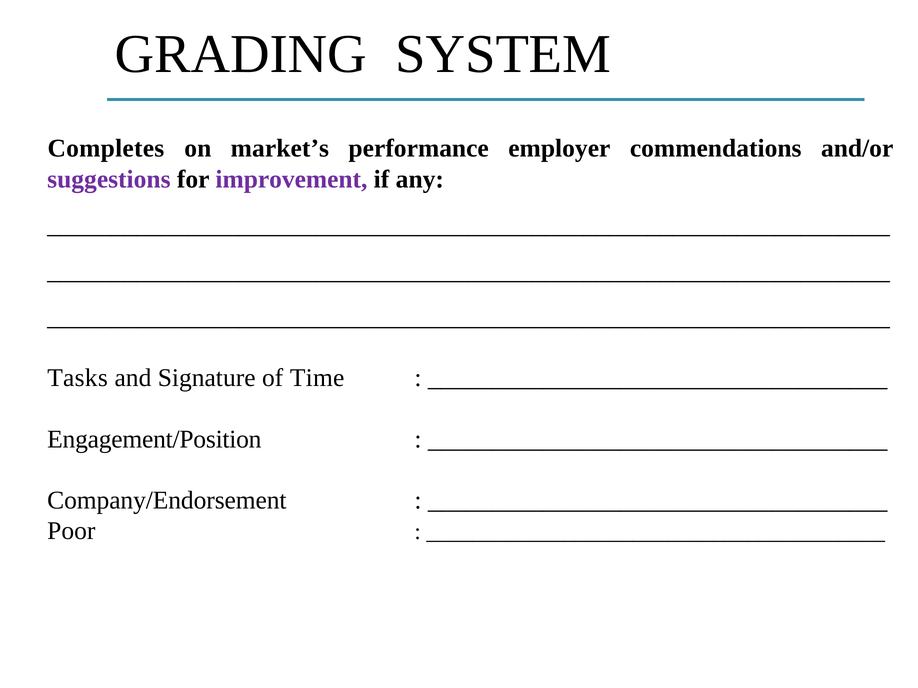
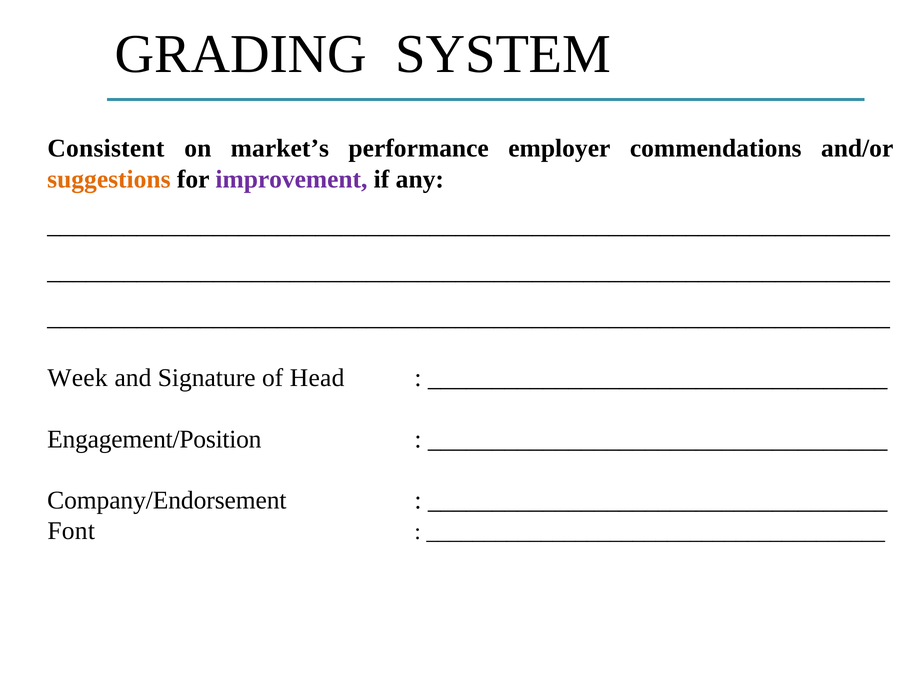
Completes: Completes -> Consistent (106, 149)
suggestions colour: purple -> orange (109, 179)
Tasks: Tasks -> Week (78, 378)
Time: Time -> Head (317, 378)
Poor: Poor -> Font (71, 531)
